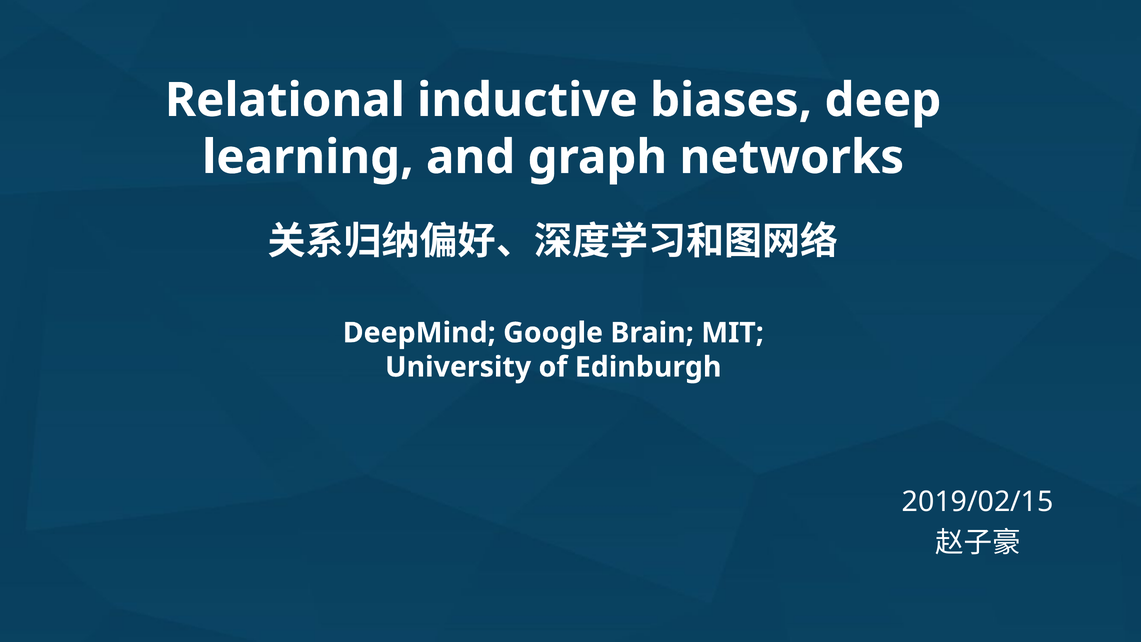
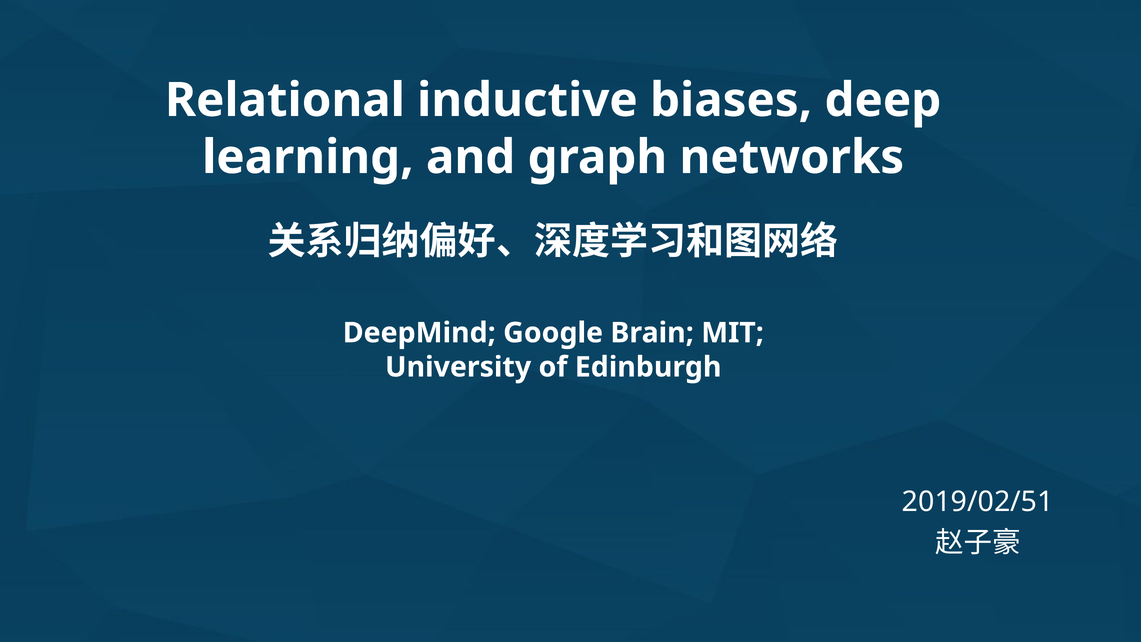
2019/02/15: 2019/02/15 -> 2019/02/51 (978, 502)
